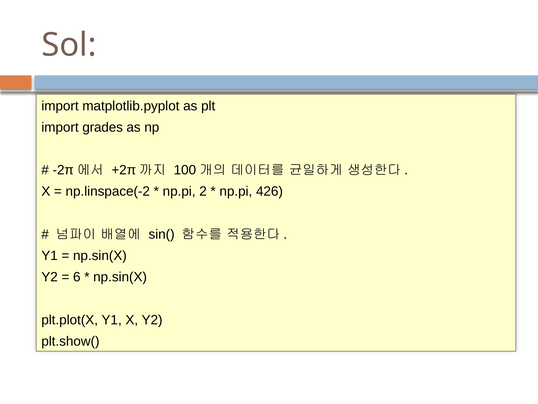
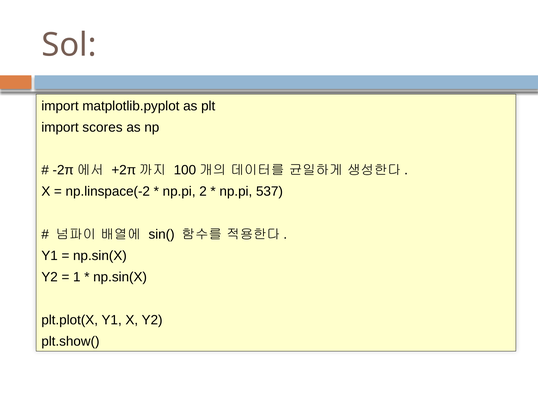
grades: grades -> scores (102, 127)
426: 426 -> 537 (269, 191)
6: 6 -> 1 (77, 277)
